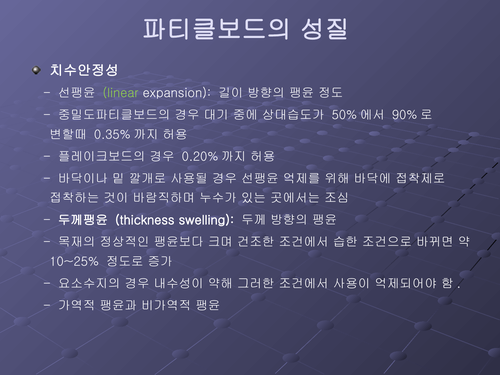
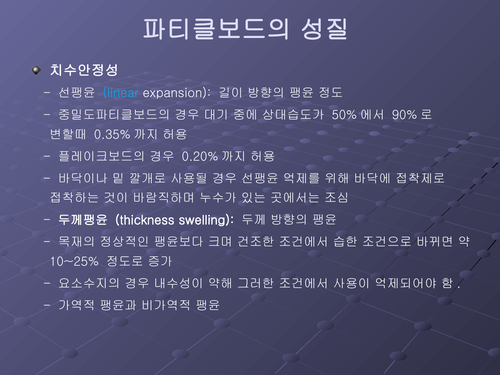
linear colour: light green -> light blue (121, 93)
